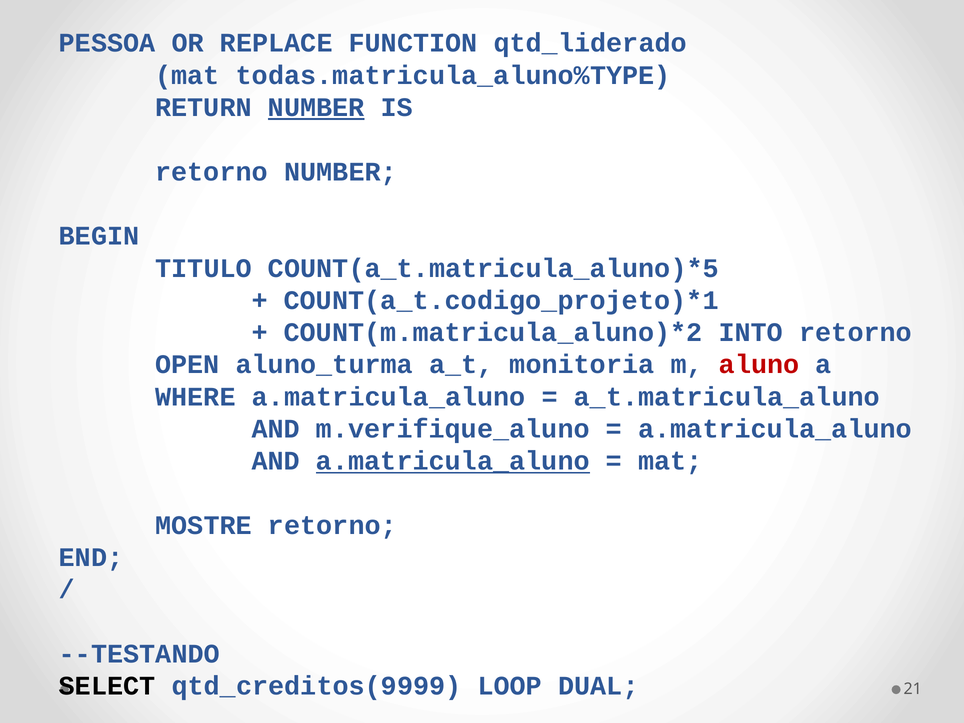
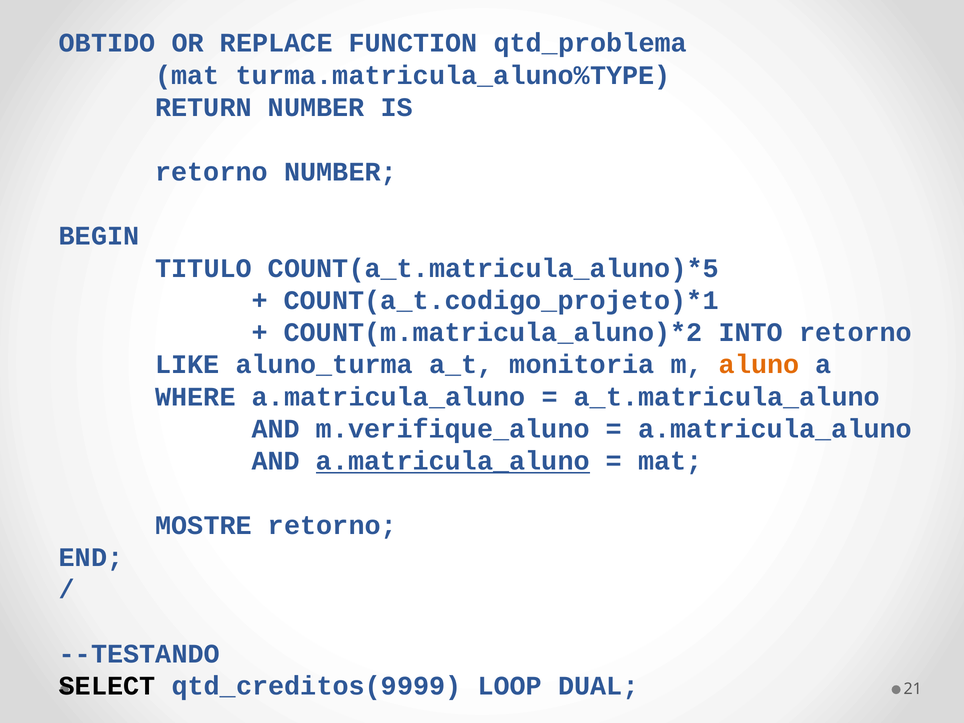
PESSOA: PESSOA -> OBTIDO (107, 43)
qtd_liderado: qtd_liderado -> qtd_problema (590, 43)
todas.matricula_aluno%TYPE: todas.matricula_aluno%TYPE -> turma.matricula_aluno%TYPE (453, 75)
NUMBER underline: present -> none (316, 107)
OPEN: OPEN -> LIKE (187, 365)
aluno colour: red -> orange (759, 365)
